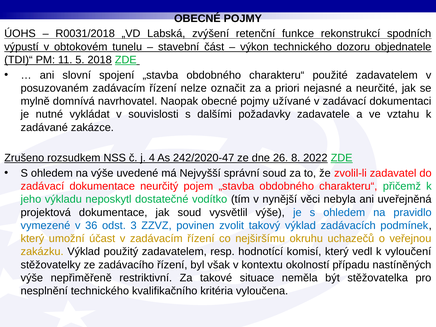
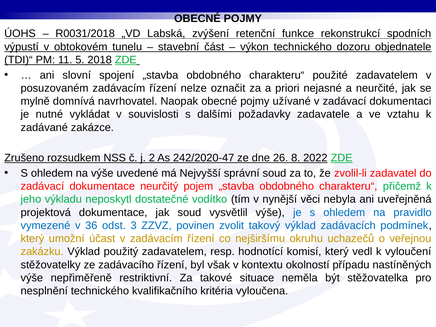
4: 4 -> 2 (152, 158)
